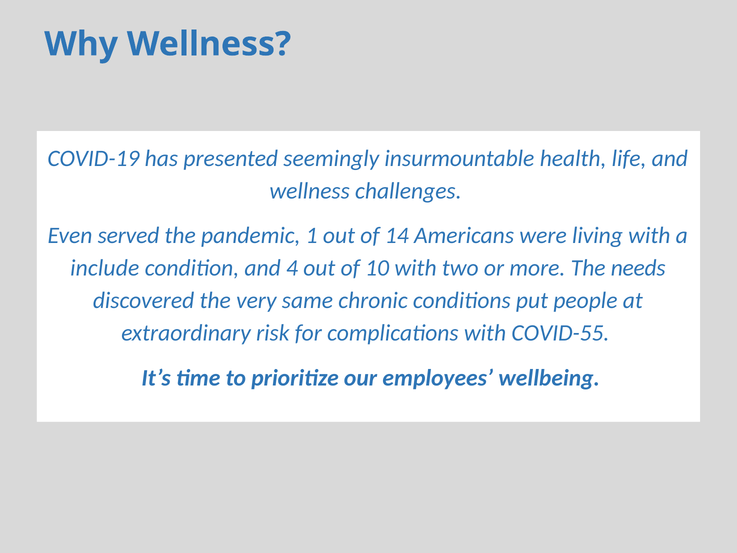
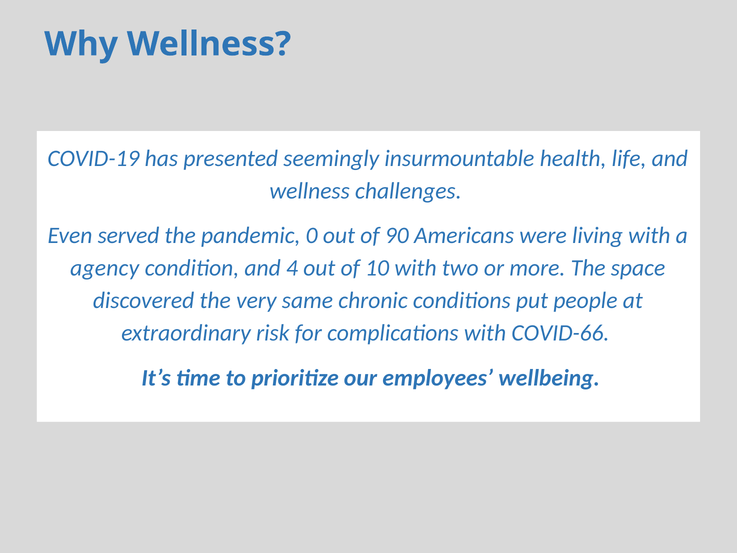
1: 1 -> 0 (312, 236)
14: 14 -> 90 (397, 236)
include: include -> agency (105, 268)
needs: needs -> space (638, 268)
COVID-55: COVID-55 -> COVID-66 (560, 333)
